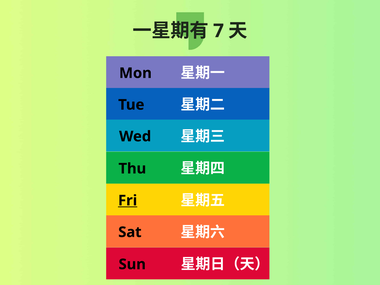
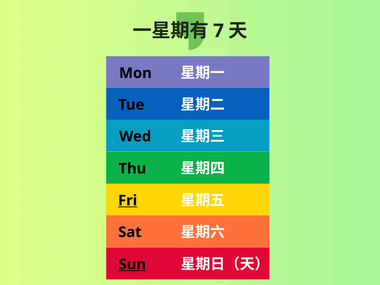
Sun underline: none -> present (132, 264)
